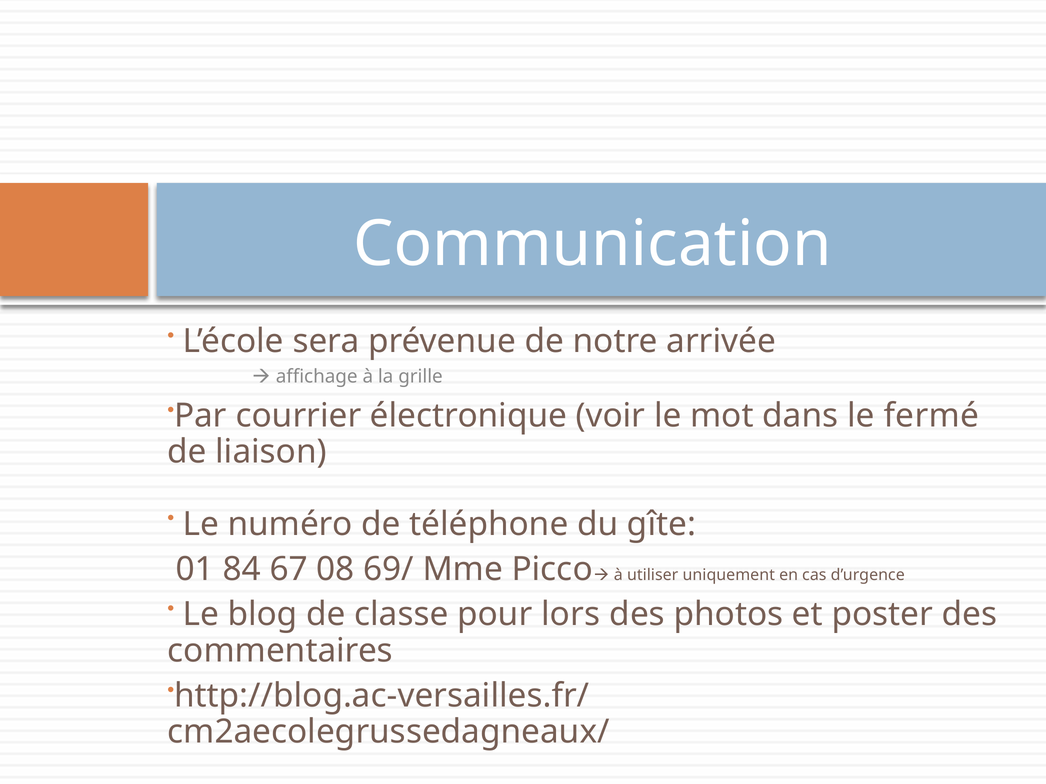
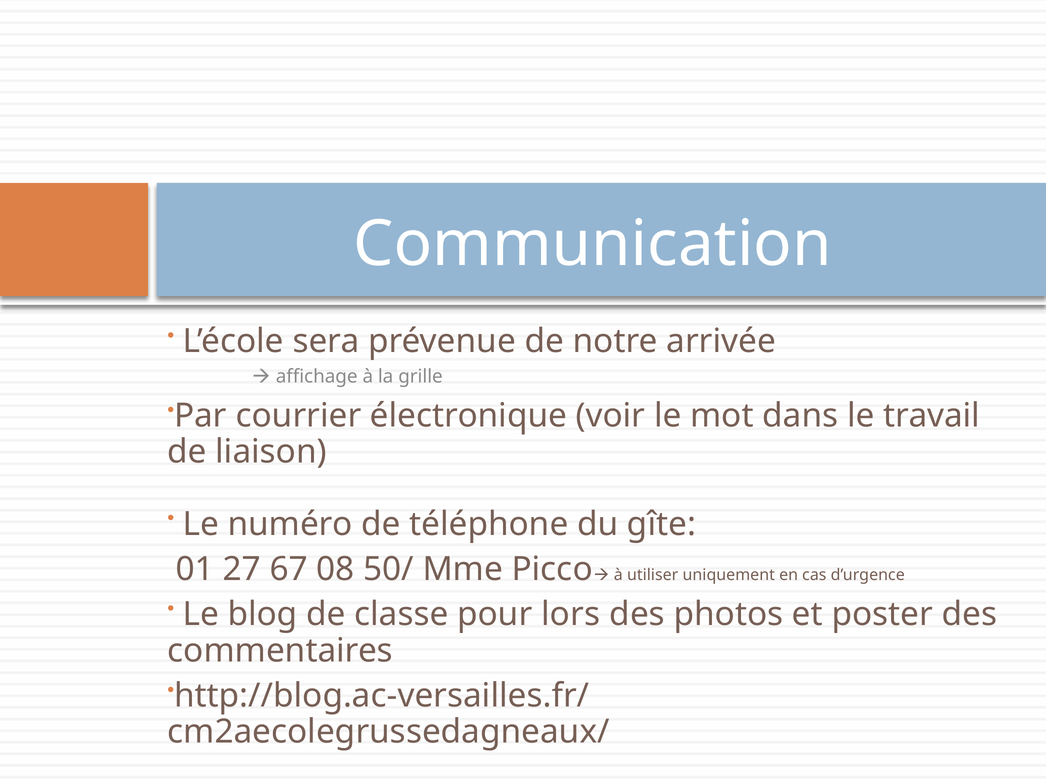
fermé: fermé -> travail (932, 416)
84: 84 -> 27 (242, 570)
69/: 69/ -> 50/ (389, 570)
